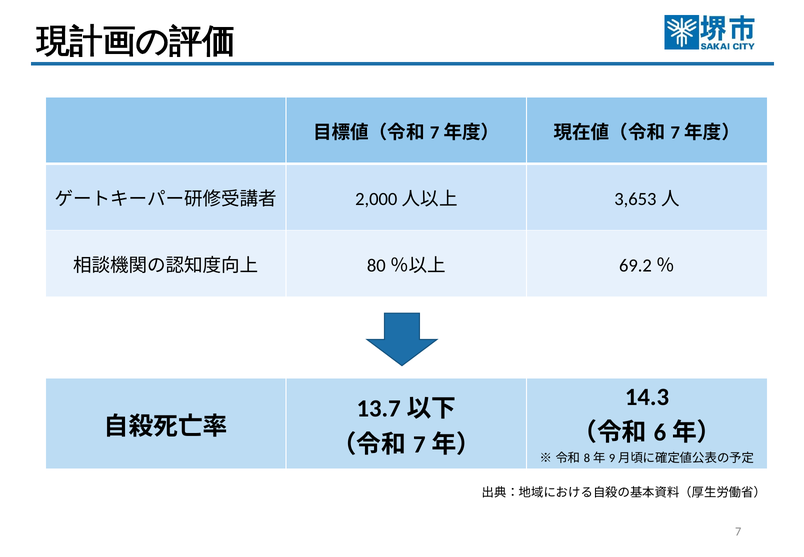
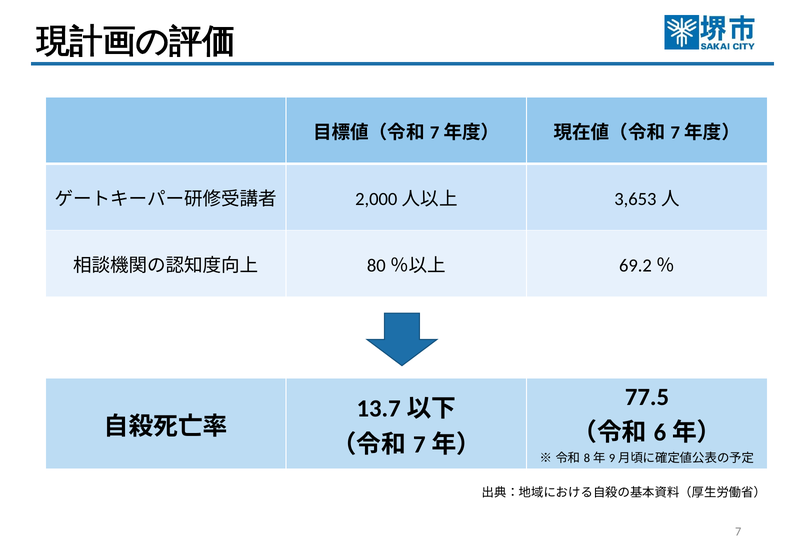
14.3: 14.3 -> 77.5 (647, 397)
